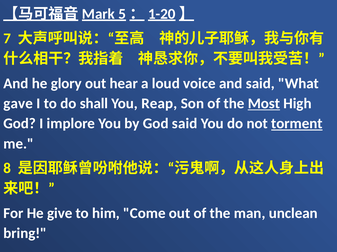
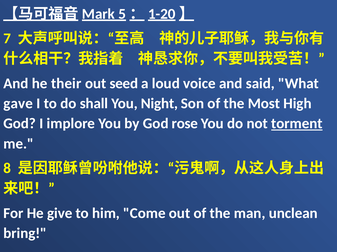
glory: glory -> their (66, 84)
hear: hear -> seed (124, 84)
Reap: Reap -> Night (159, 104)
Most underline: present -> none (264, 104)
God said: said -> rose (185, 124)
